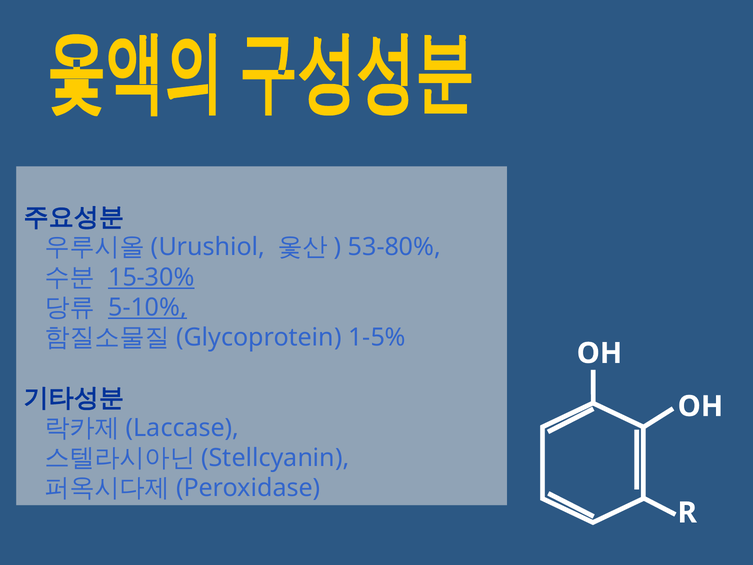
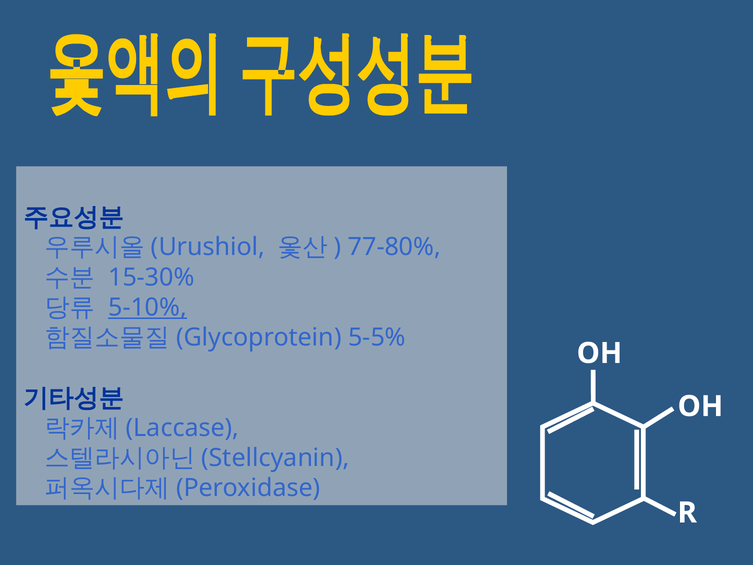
53-80%: 53-80% -> 77-80% (394, 247)
15-30% underline: present -> none (151, 277)
1-5%: 1-5% -> 5-5% (377, 337)
